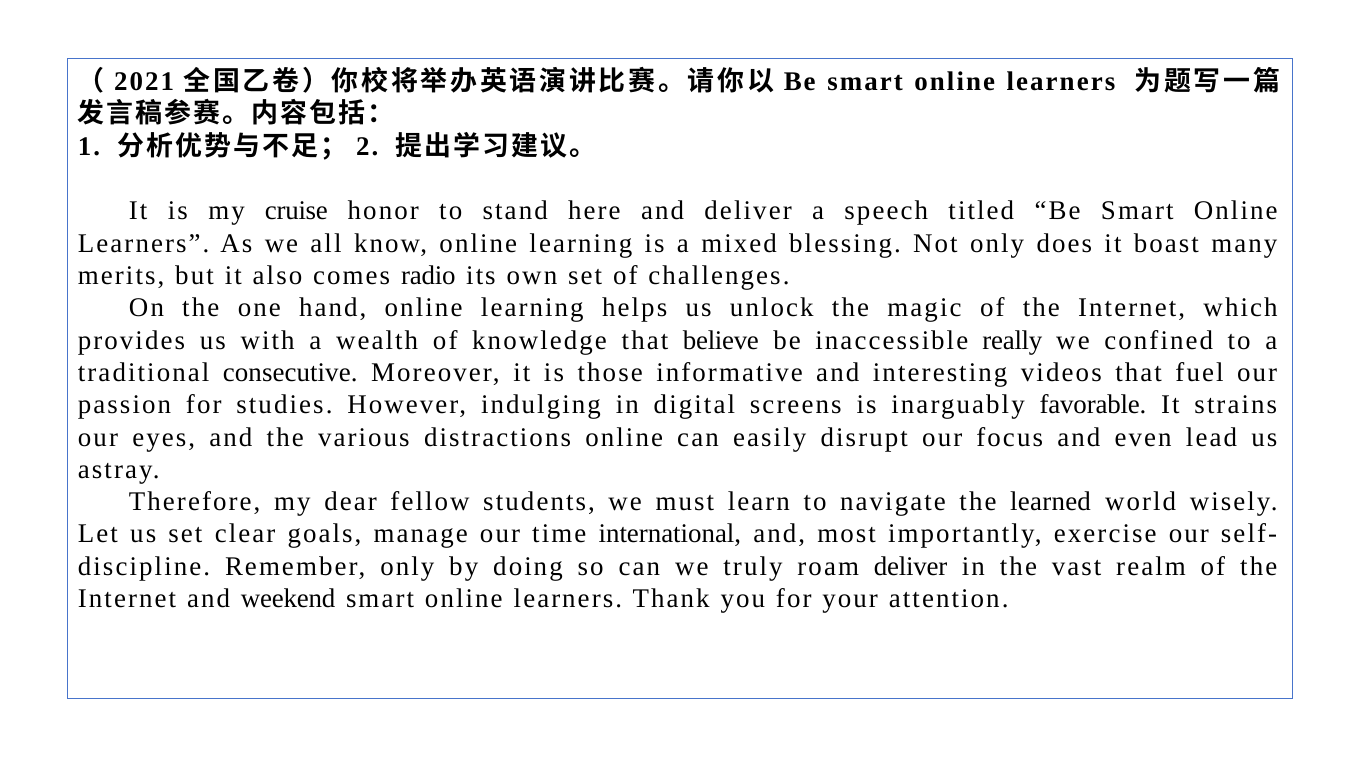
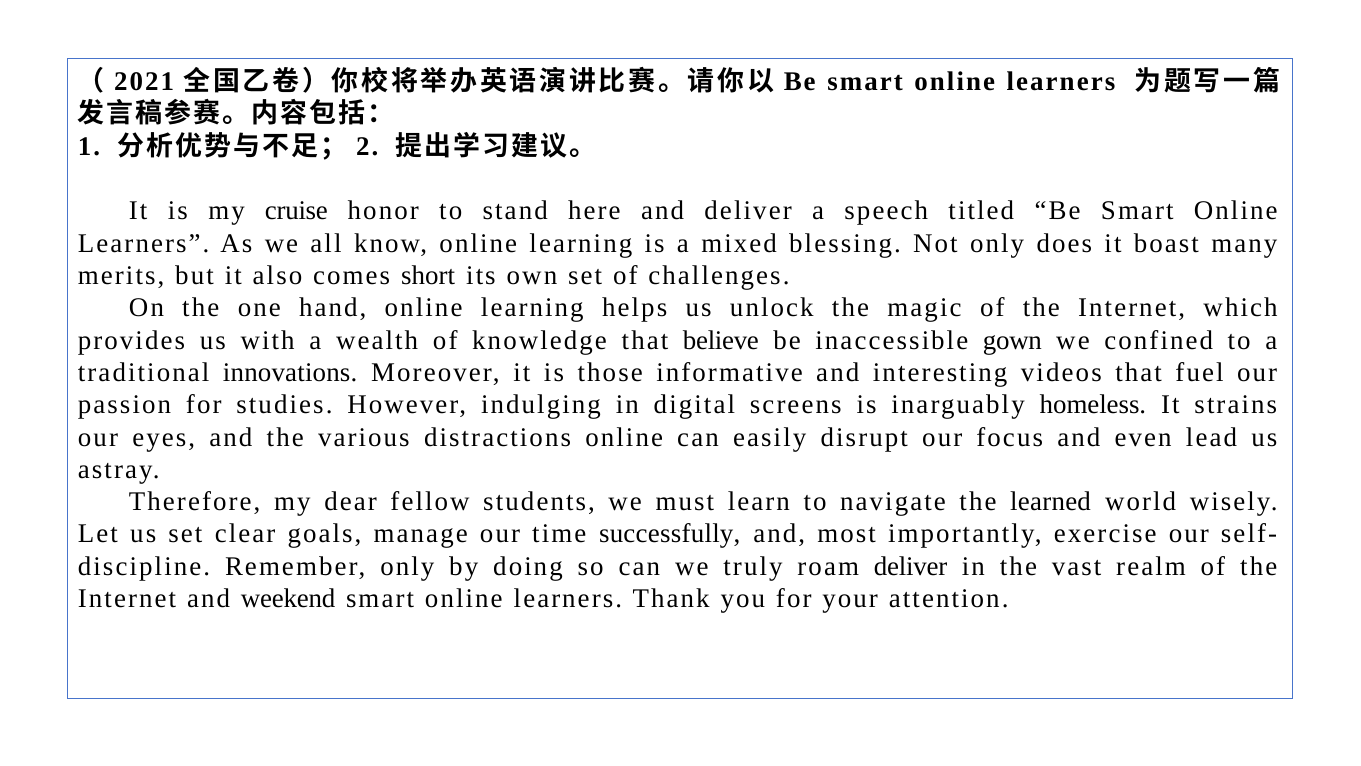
radio: radio -> short (428, 275)
really: really -> gown (1012, 340)
consecutive: consecutive -> innovations (290, 372)
favorable: favorable -> homeless (1093, 405)
international: international -> successfully (670, 534)
